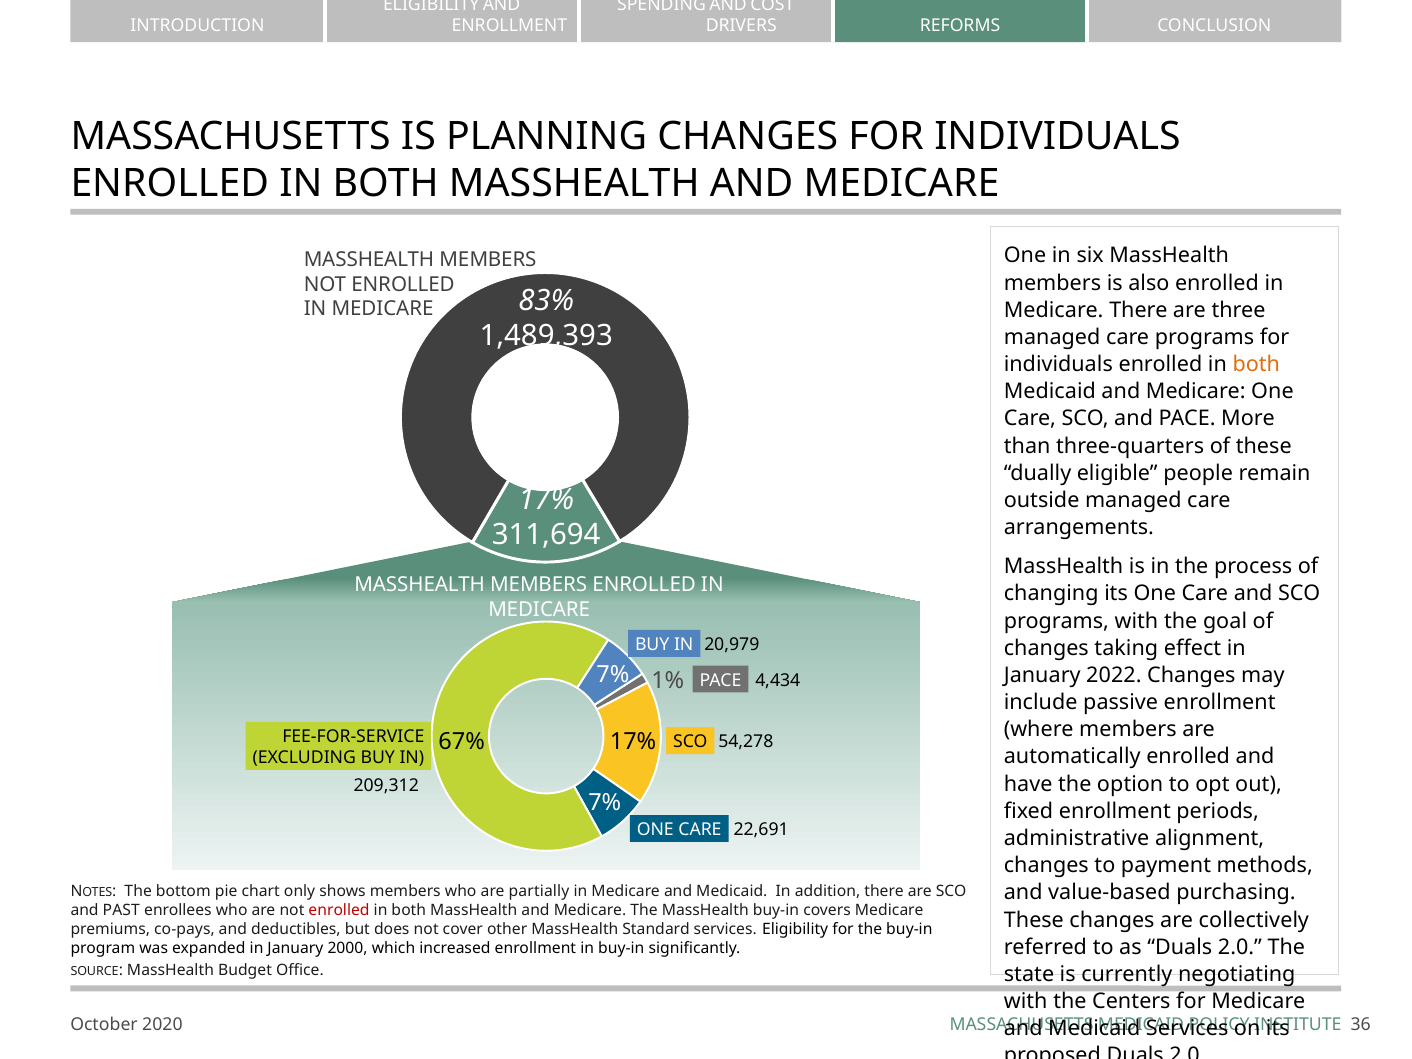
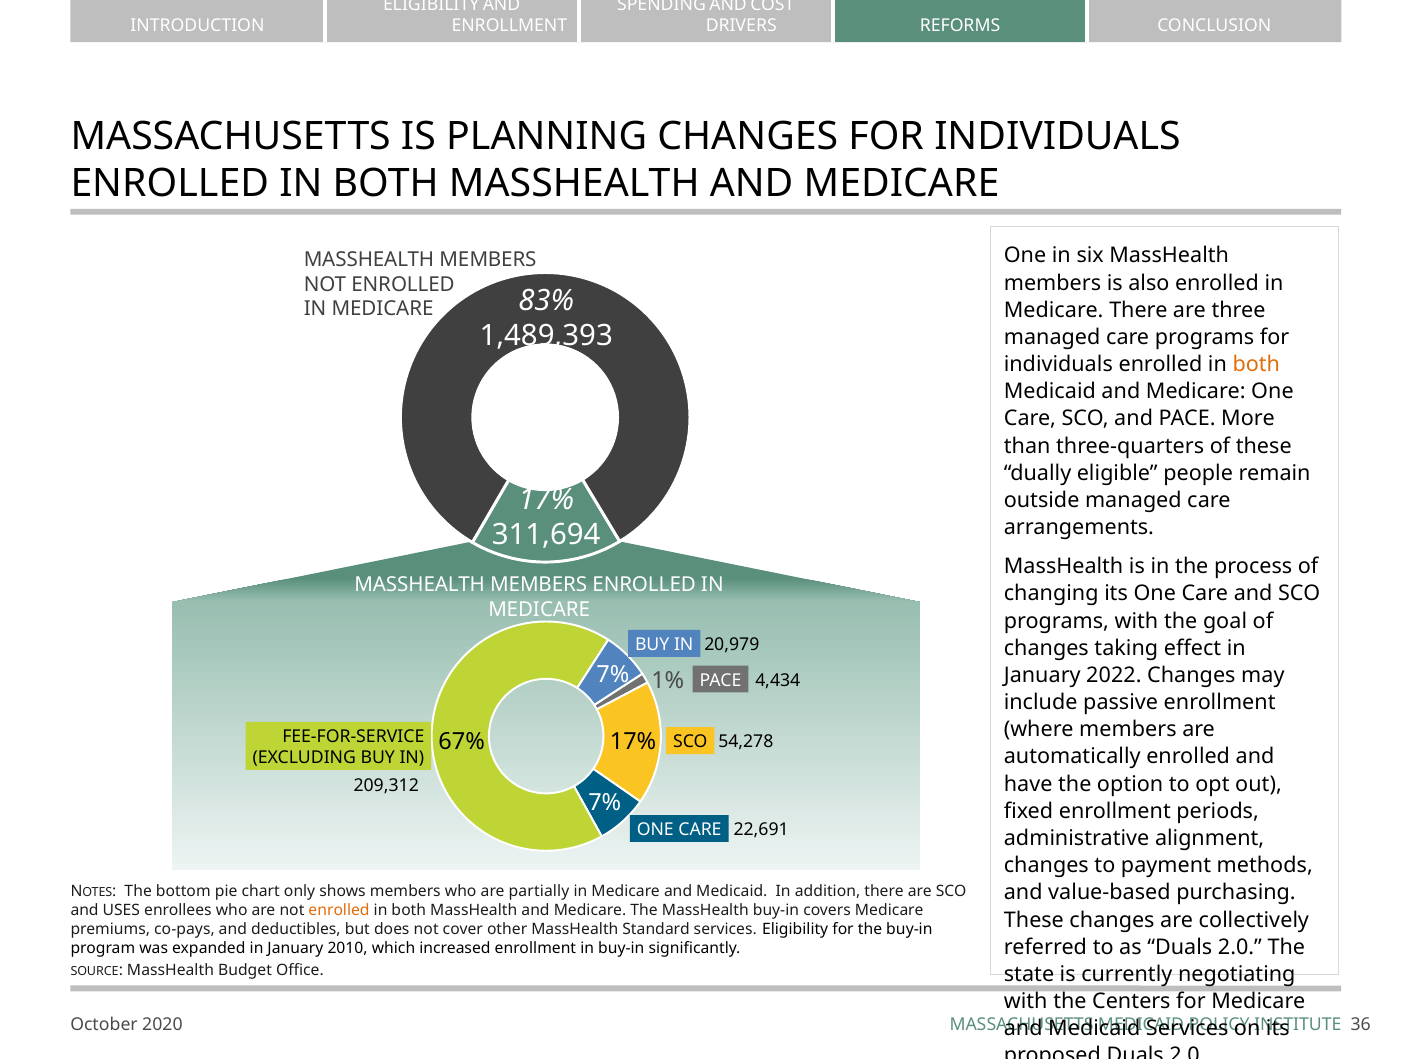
PAST: PAST -> USES (121, 910)
enrolled colour: red -> orange (339, 910)
2000: 2000 -> 2010 (348, 948)
